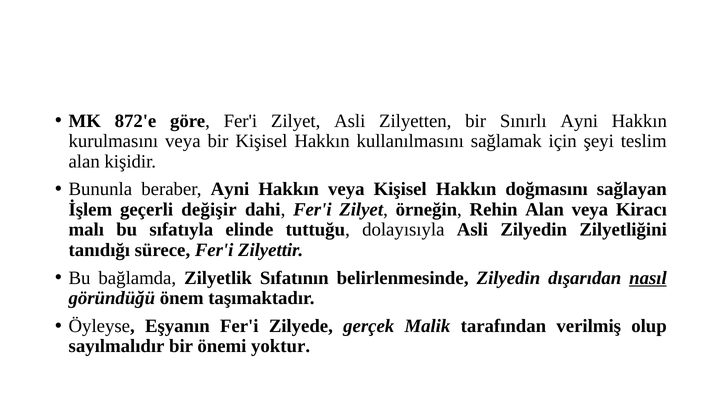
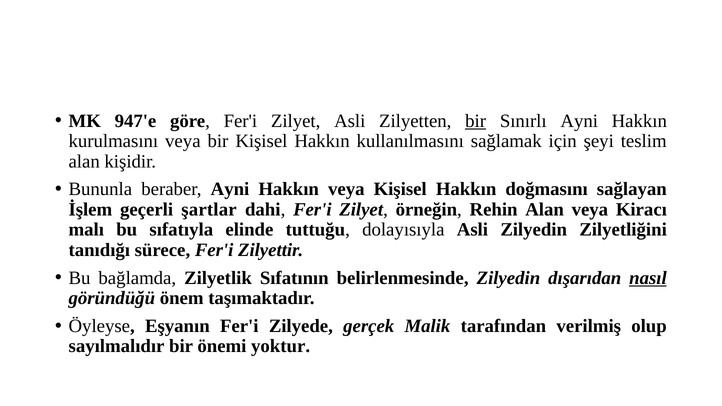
872'e: 872'e -> 947'e (135, 121)
bir underline: none -> present (476, 121)
değişir: değişir -> şartlar (209, 210)
